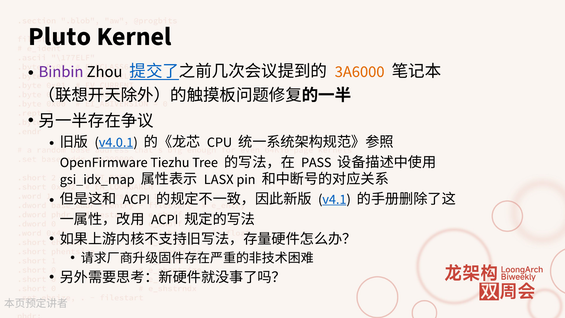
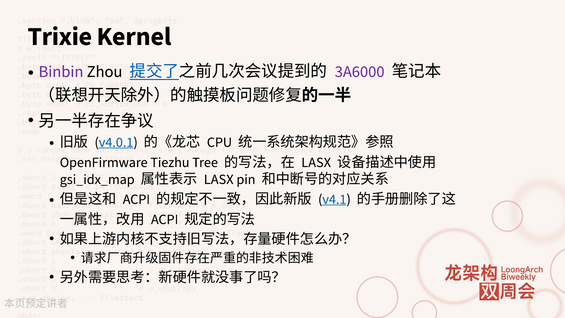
Pluto: Pluto -> Trixie (60, 36)
3A6000 colour: orange -> purple (360, 72)
PASS: PASS -> LASX (316, 162)
